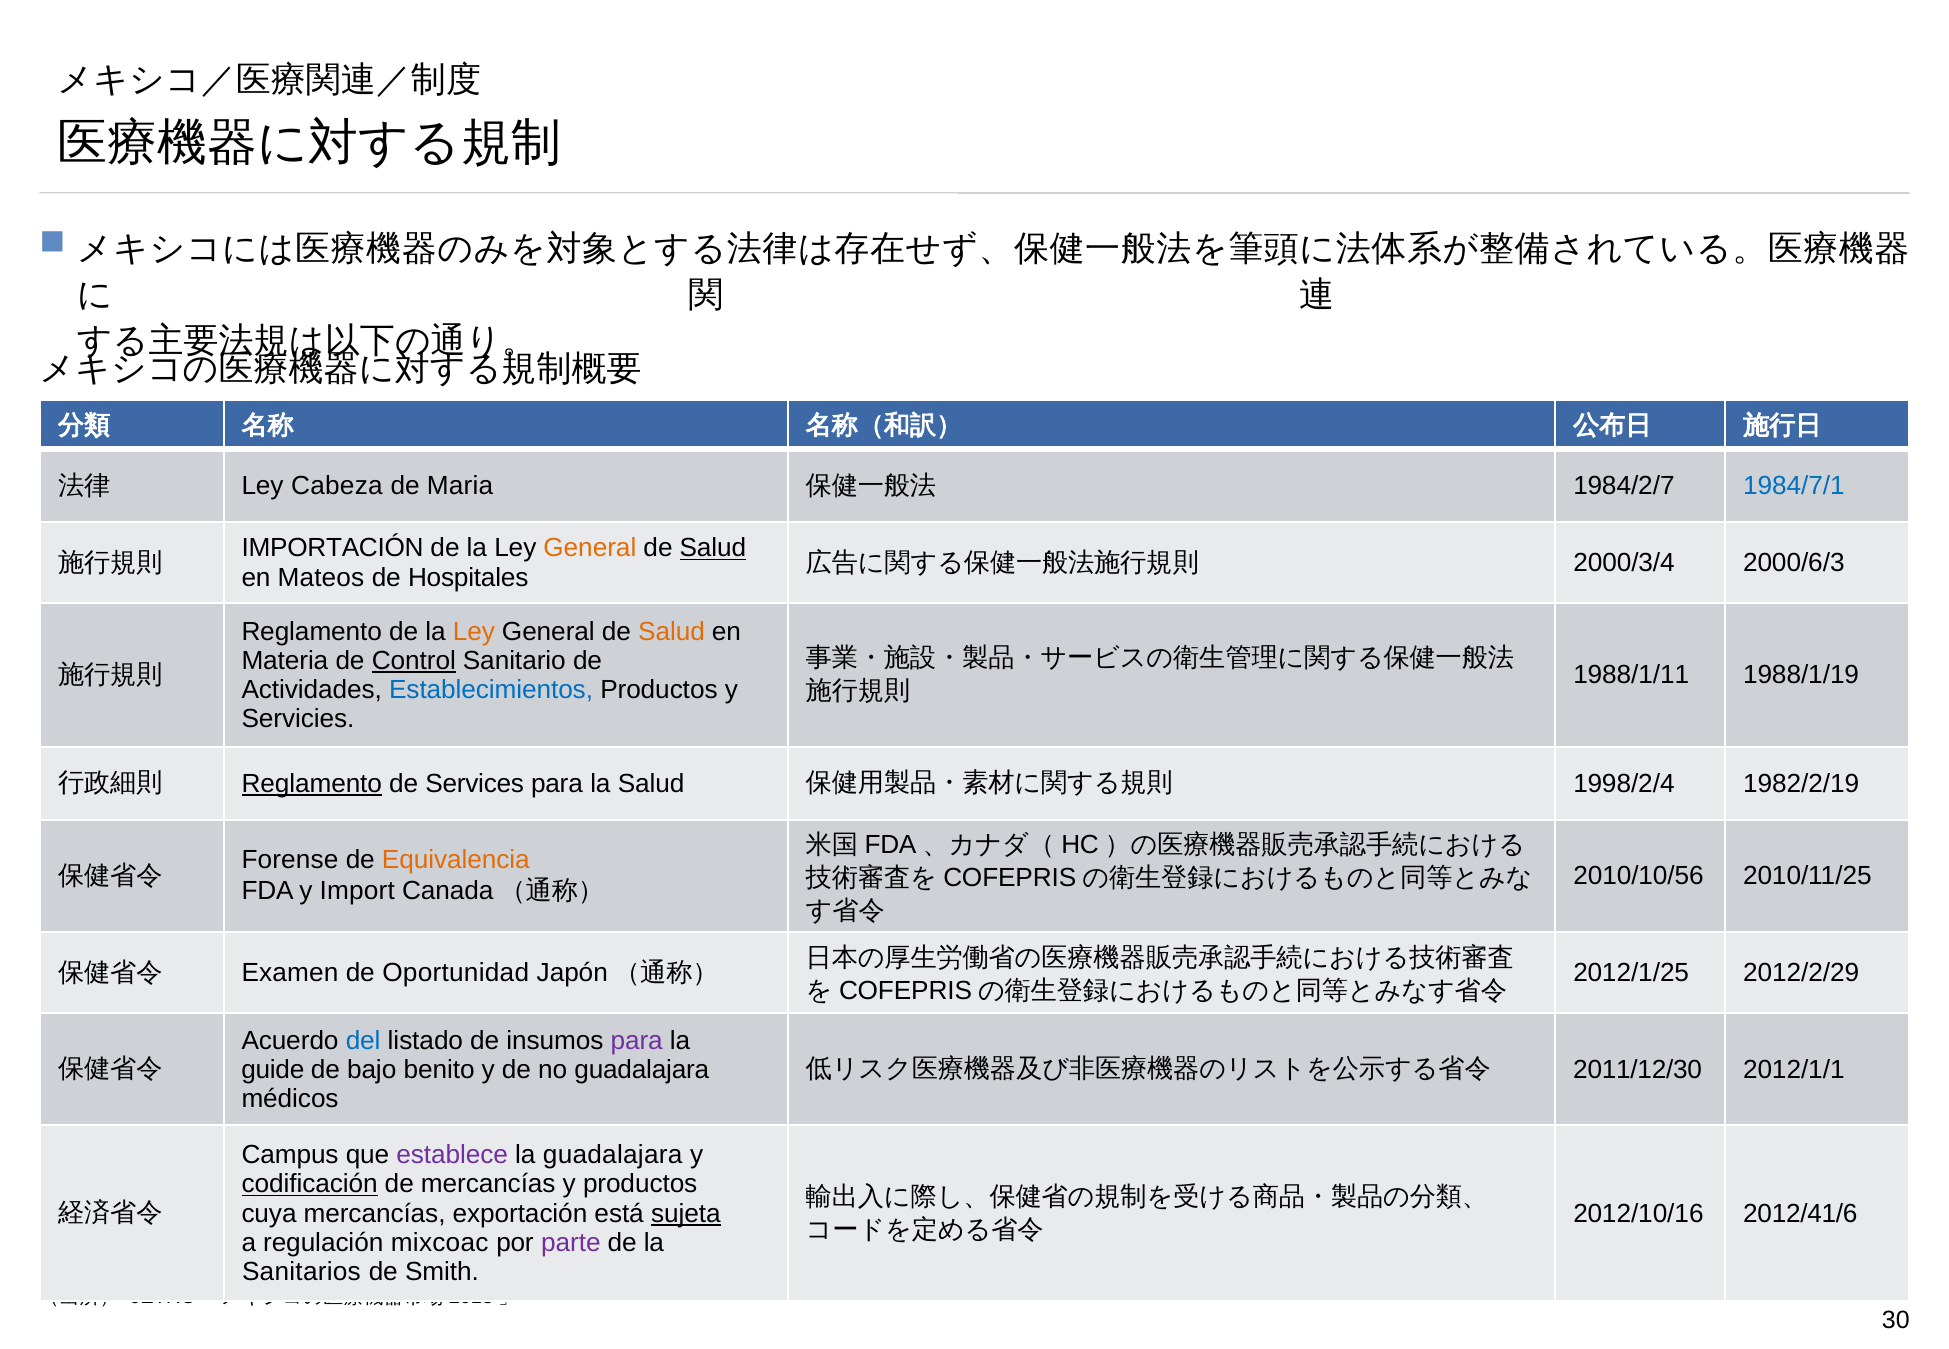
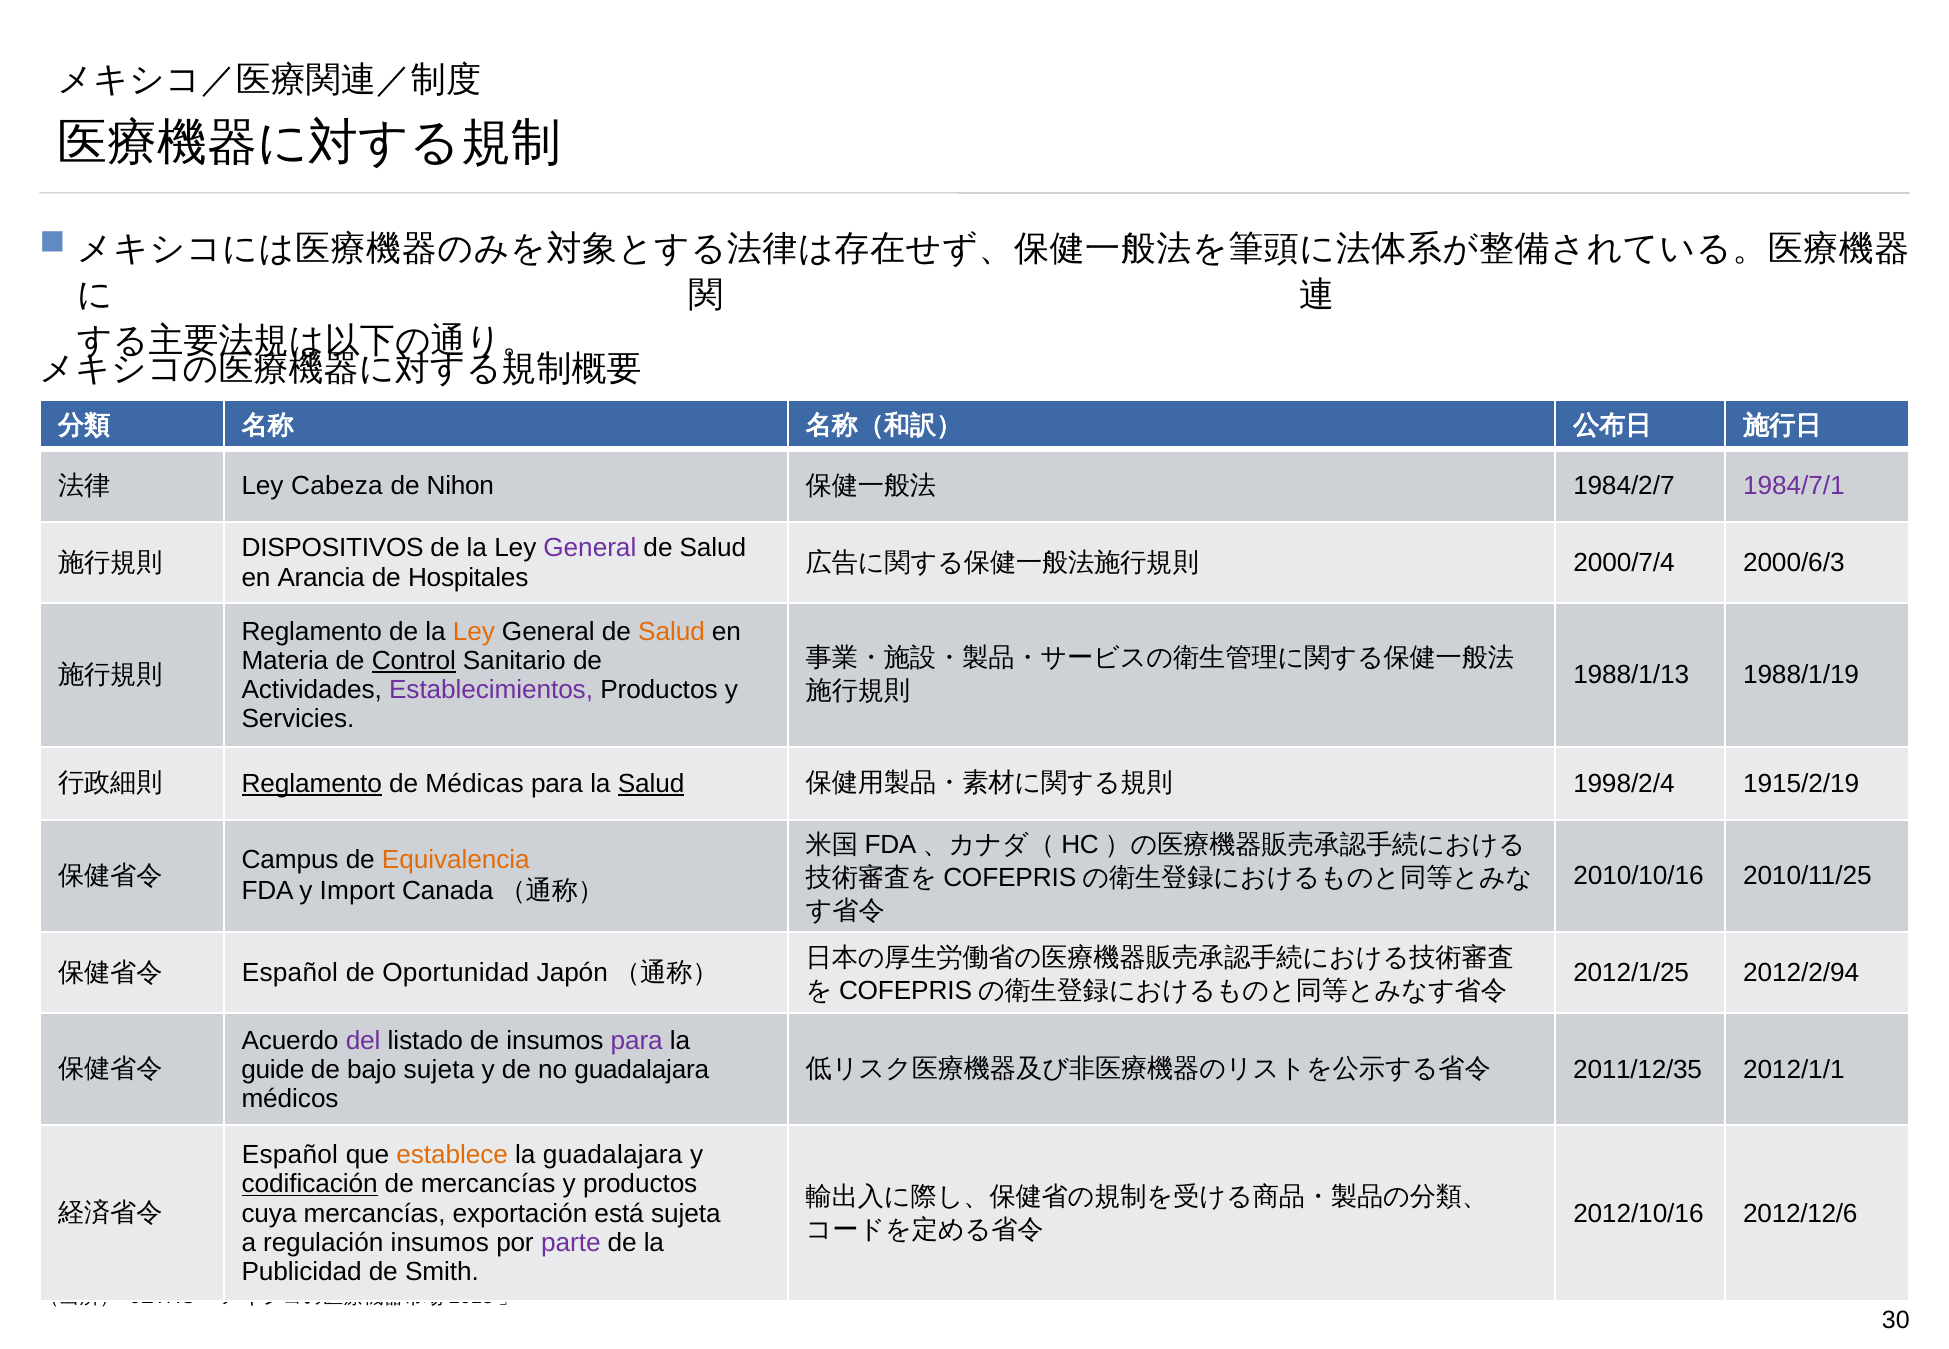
Maria: Maria -> Nihon (460, 486)
1984/7/1 colour: blue -> purple (1794, 486)
IMPORTACIÓN: IMPORTACIÓN -> DISPOSITIVOS (333, 548)
General colour: orange -> purple (590, 548)
Salud underline: present -> none (713, 548)
Mateos: Mateos -> Arancia (321, 578)
2000/3/4: 2000/3/4 -> 2000/7/4 (1624, 563)
1988/1/11: 1988/1/11 -> 1988/1/13 (1631, 675)
Establecimientos colour: blue -> purple (491, 690)
Services: Services -> Médicas (475, 784)
Salud underline: none -> present (651, 784)
1982/2/19: 1982/2/19 -> 1915/2/19 (1801, 784)
Forense: Forense -> Campus (290, 860)
2010/10/56: 2010/10/56 -> 2010/10/16 (1638, 877)
2012/2/29: 2012/2/29 -> 2012/2/94 (1801, 973)
Examen: Examen -> Español (290, 973)
del colour: blue -> purple (363, 1041)
bajo benito: benito -> sujeta (439, 1070)
2011/12/30: 2011/12/30 -> 2011/12/35 (1638, 1070)
Campus: Campus -> Español (290, 1155)
establece colour: purple -> orange (452, 1155)
sujeta underline: present -> none (686, 1214)
2012/41/6: 2012/41/6 -> 2012/12/6 (1800, 1214)
regulación mixcoac: mixcoac -> insumos (440, 1243)
Sanitarios: Sanitarios -> Publicidad (302, 1272)
